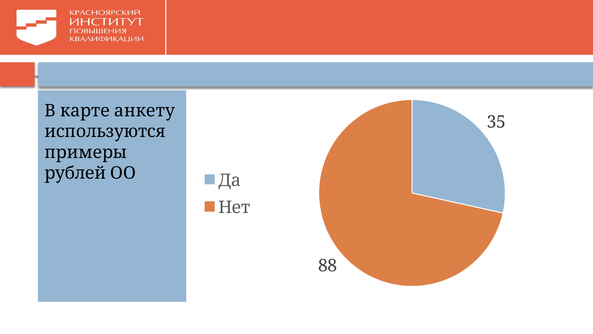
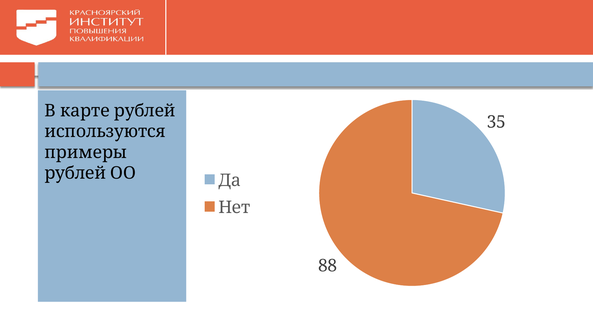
карте анкету: анкету -> рублей (145, 111)
